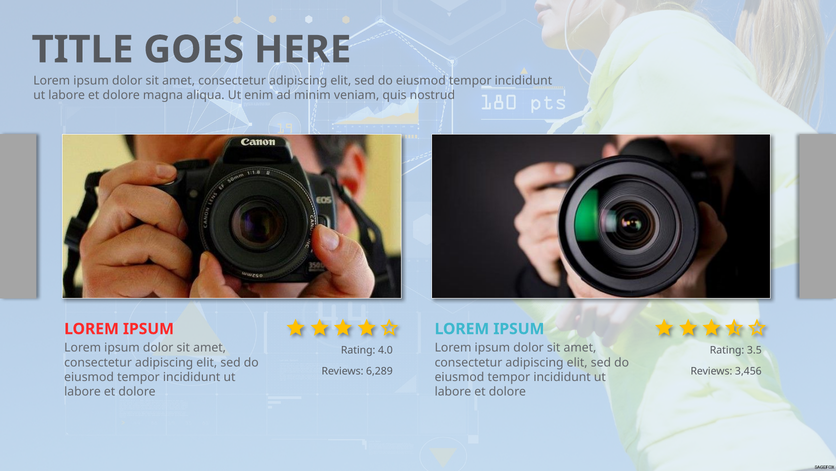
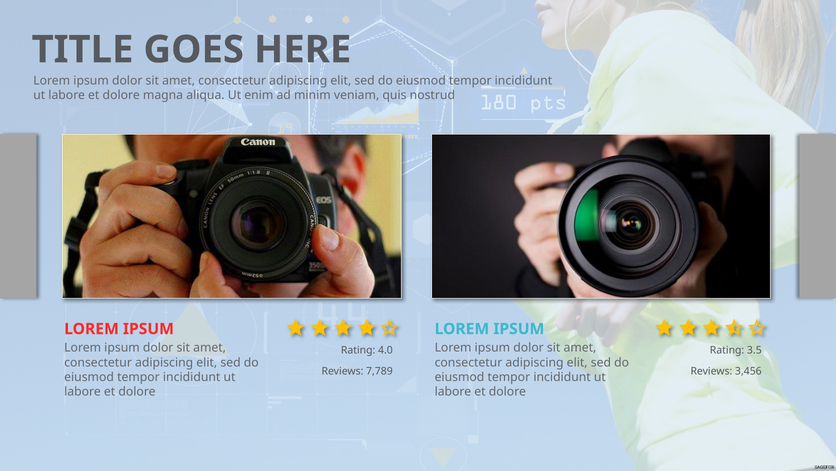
6,289: 6,289 -> 7,789 (379, 371)
